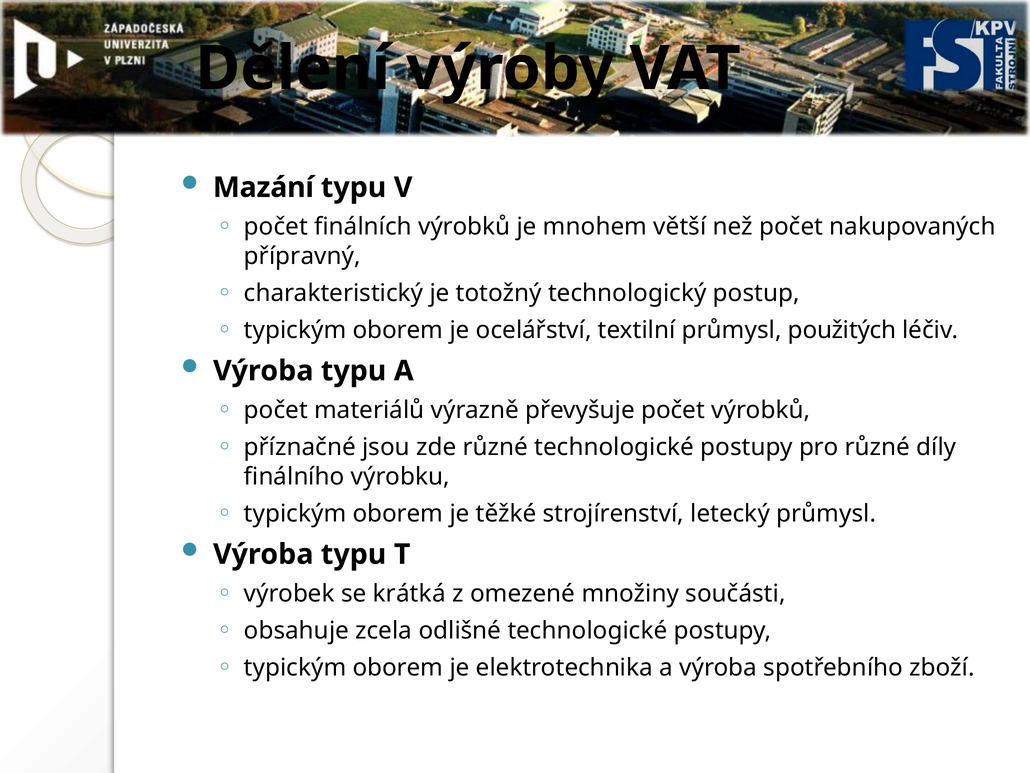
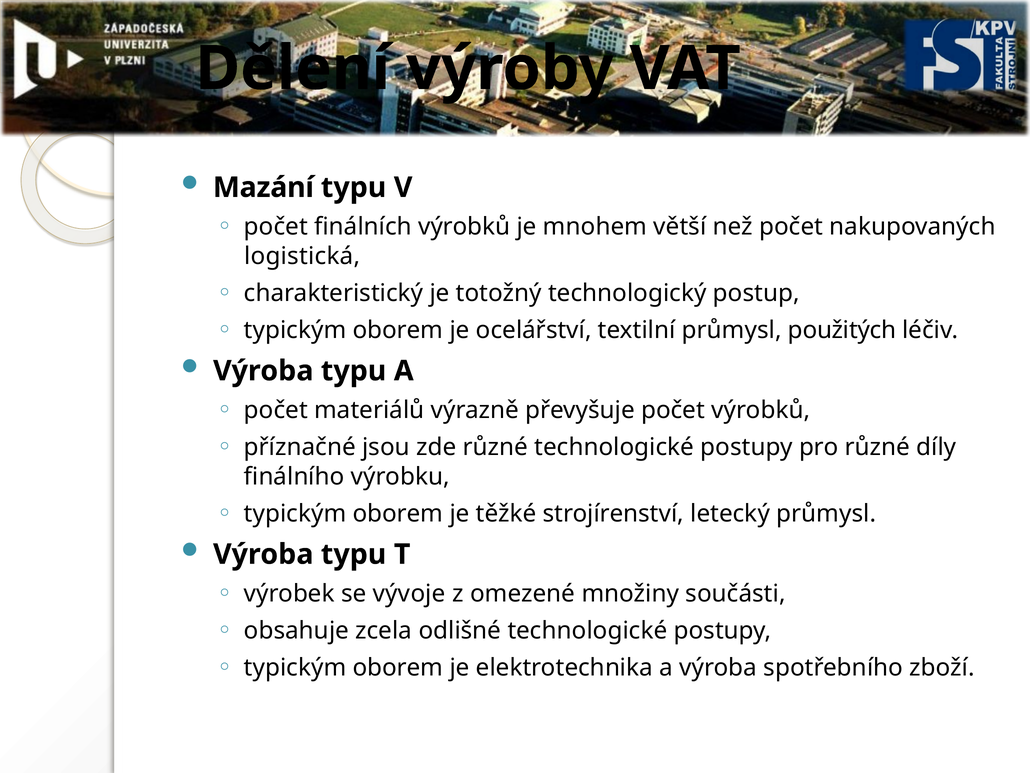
přípravný: přípravný -> logistická (302, 256)
krátká: krátká -> vývoje (409, 593)
